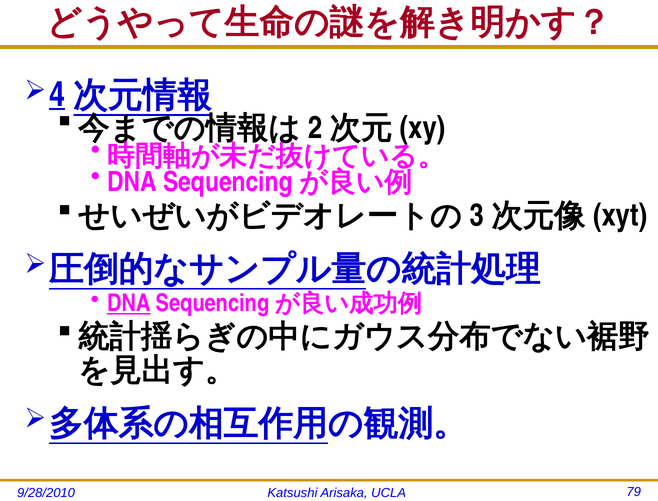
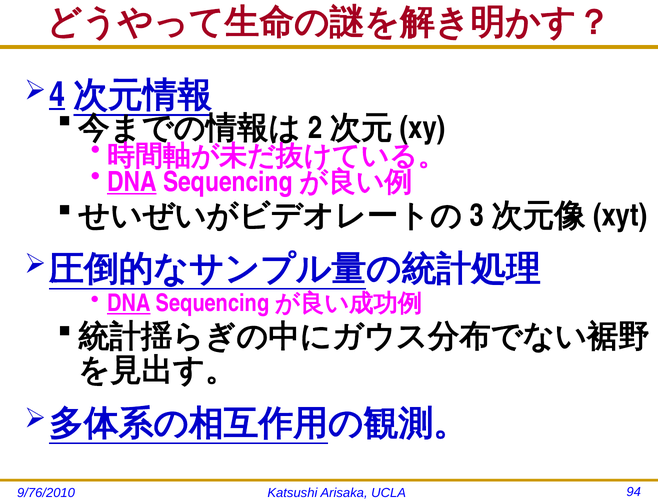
DNA underline: none -> present (132, 182)
9/28/2010: 9/28/2010 -> 9/76/2010 (46, 493)
79: 79 -> 94 (634, 492)
